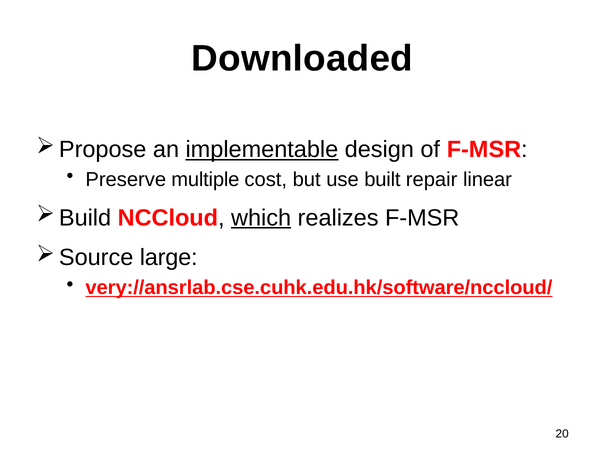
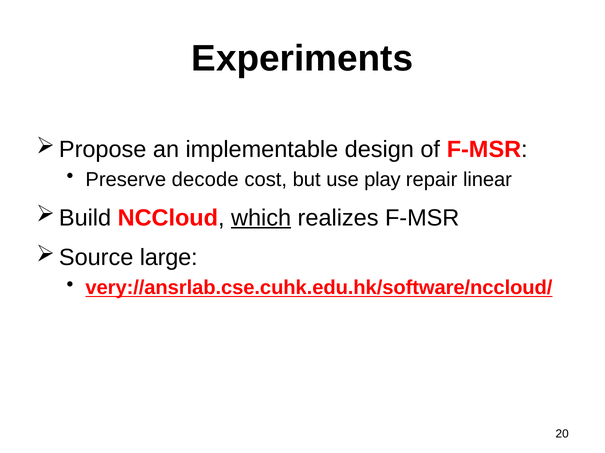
Downloaded: Downloaded -> Experiments (302, 59)
implementable underline: present -> none (262, 150)
multiple: multiple -> decode (205, 180)
built: built -> play (382, 180)
